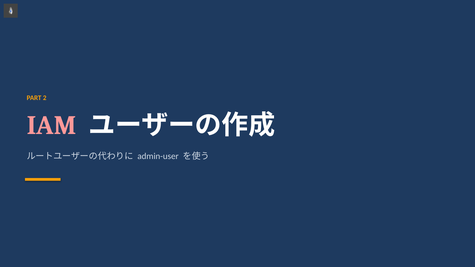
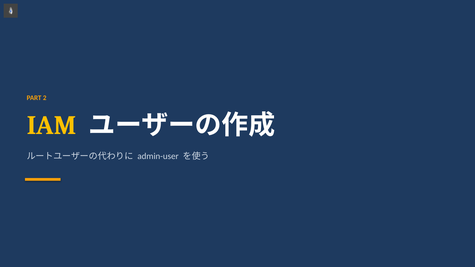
IAM colour: pink -> yellow (51, 125)
